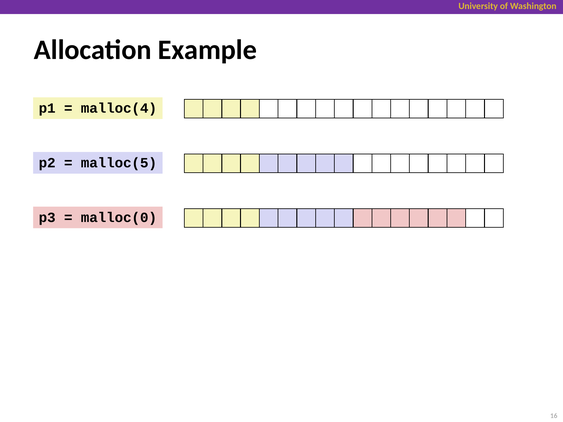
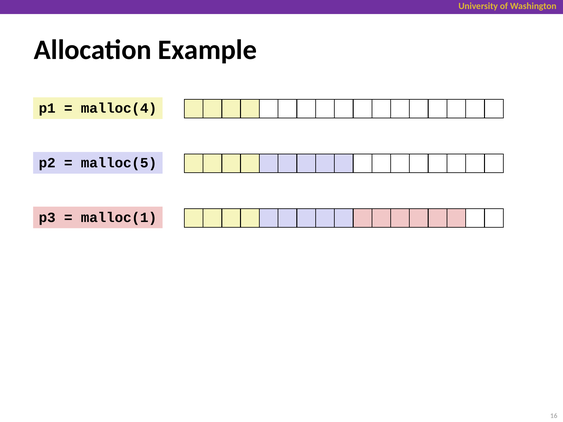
malloc(0: malloc(0 -> malloc(1 (119, 218)
